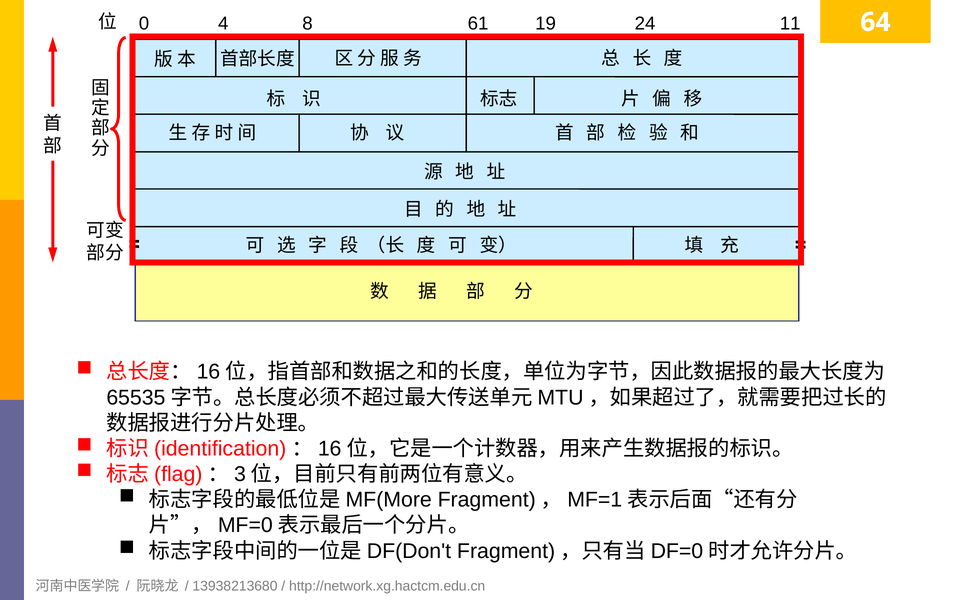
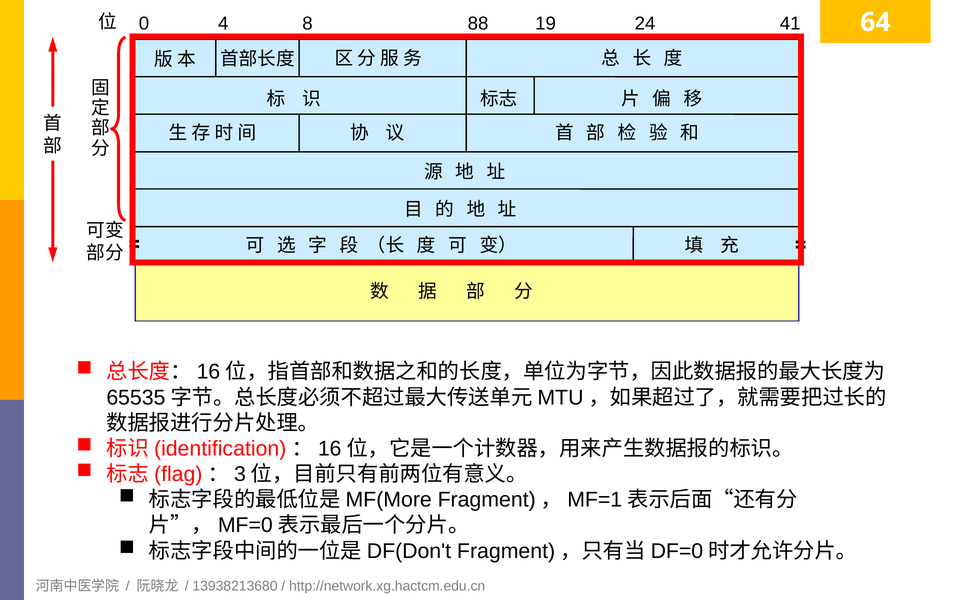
61: 61 -> 88 (478, 24)
11: 11 -> 41 (790, 24)
